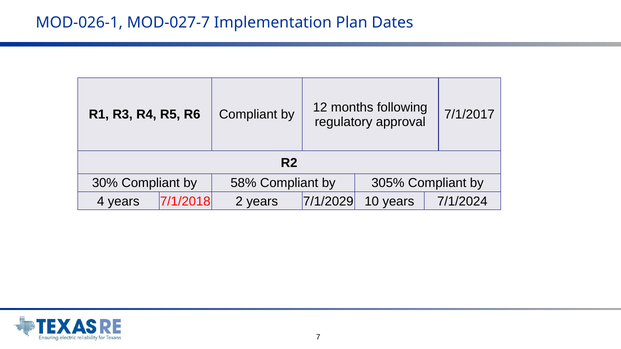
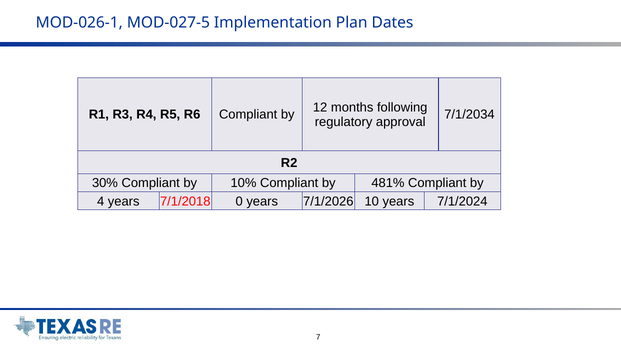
MOD-027-7: MOD-027-7 -> MOD-027-5 (168, 22)
7/1/2017: 7/1/2017 -> 7/1/2034 (469, 115)
58%: 58% -> 10% (243, 183)
305%: 305% -> 481% (388, 183)
2: 2 -> 0 (239, 201)
7/1/2029: 7/1/2029 -> 7/1/2026 (328, 201)
